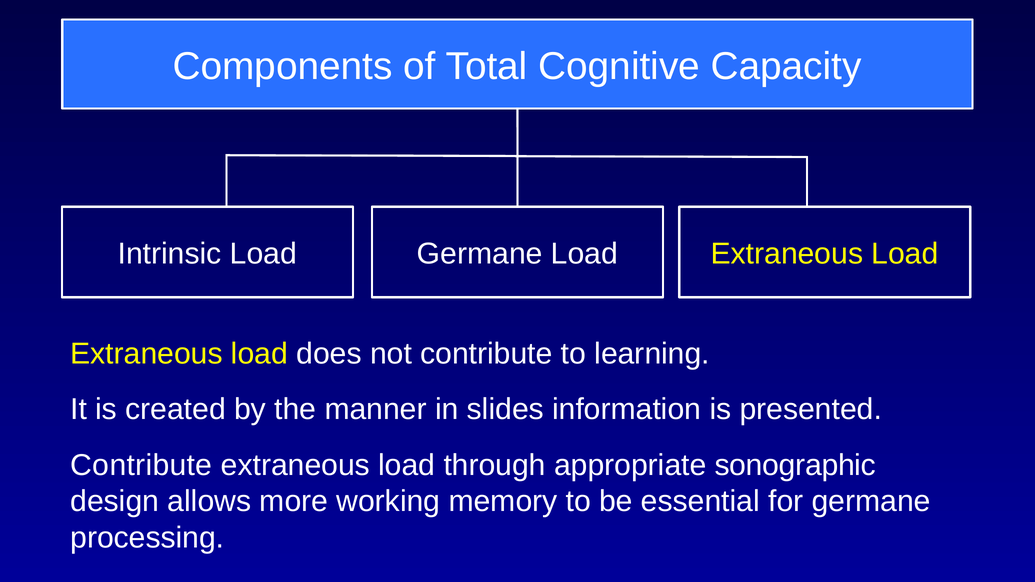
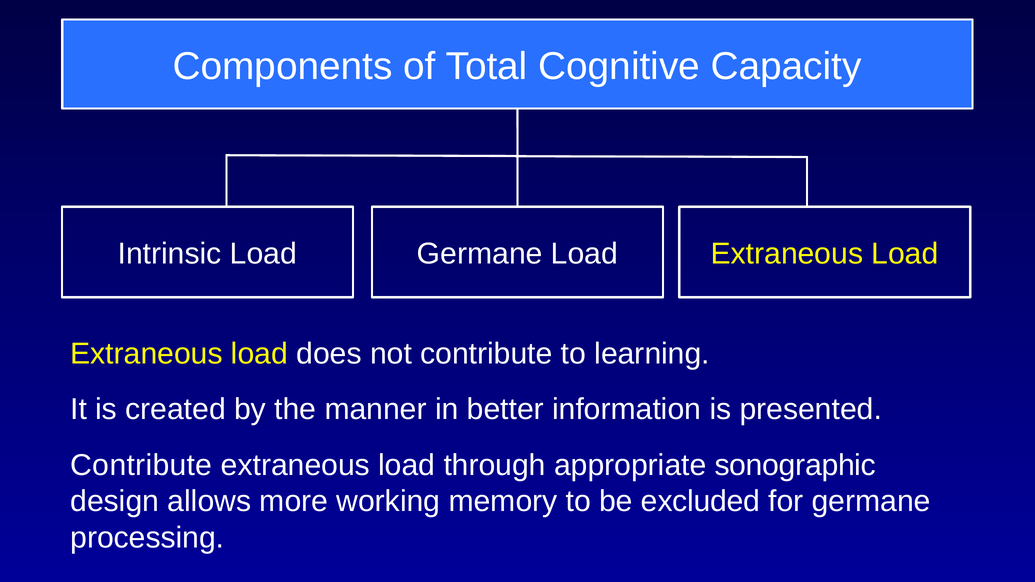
slides: slides -> better (505, 410)
essential: essential -> excluded (701, 501)
